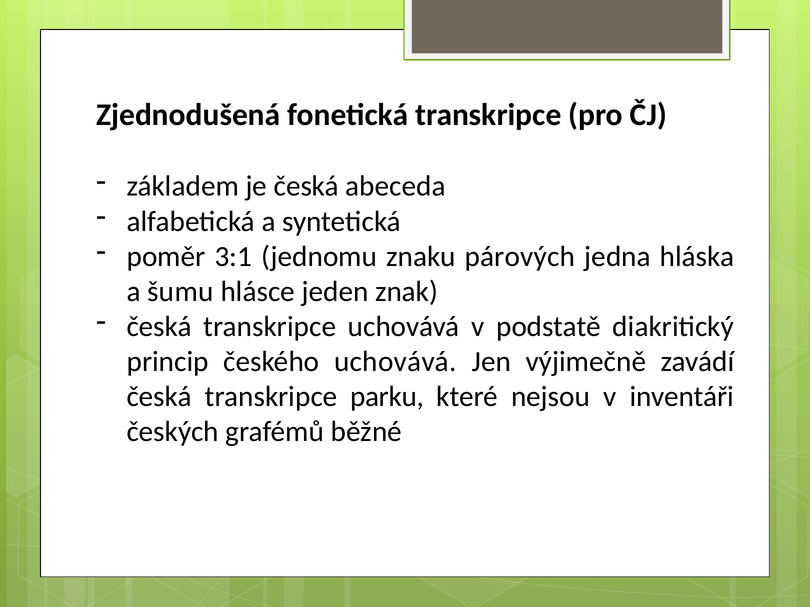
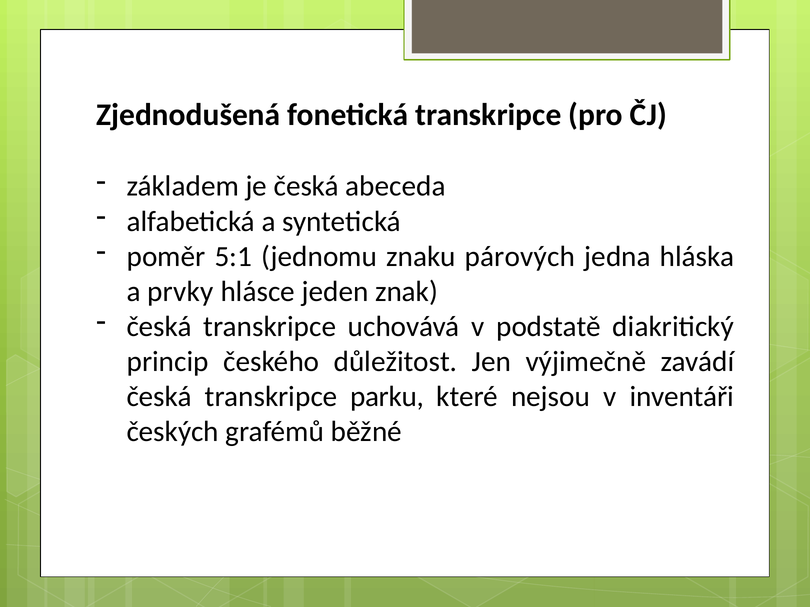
3:1: 3:1 -> 5:1 (233, 257)
šumu: šumu -> prvky (180, 292)
českého uchovává: uchovává -> důležitost (396, 362)
